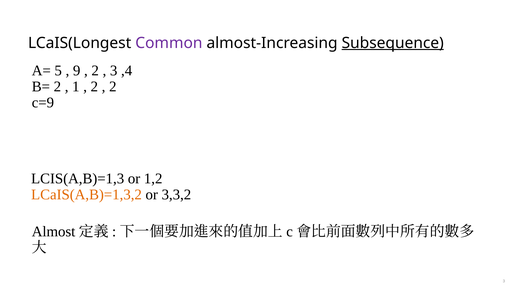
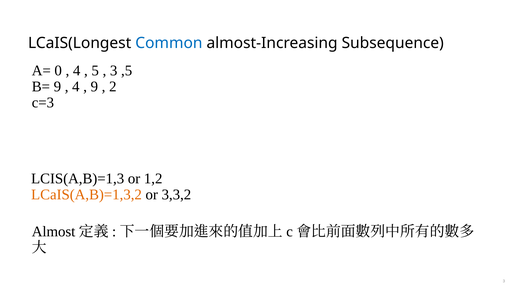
Common colour: purple -> blue (169, 43)
Subsequence underline: present -> none (393, 43)
5: 5 -> 0 (58, 71)
9: 9 -> 4 (77, 71)
2: 2 -> 5 (95, 71)
,4: ,4 -> ,5 (127, 71)
B= 2: 2 -> 9 (57, 87)
1: 1 -> 4 (76, 87)
2: 2 -> 9 (94, 87)
c=9: c=9 -> c=3 (43, 103)
